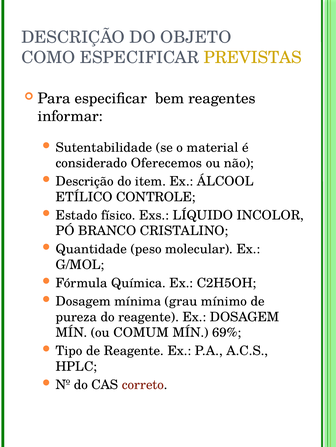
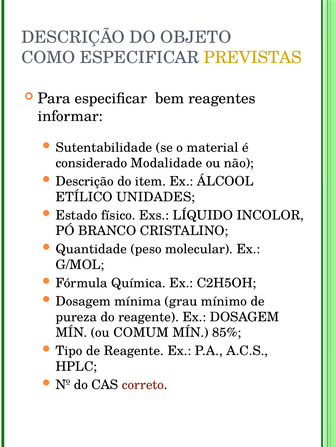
Oferecemos: Oferecemos -> Modalidade (166, 163)
CONTROLE: CONTROLE -> UNIDADES (156, 197)
69%: 69% -> 85% (227, 333)
